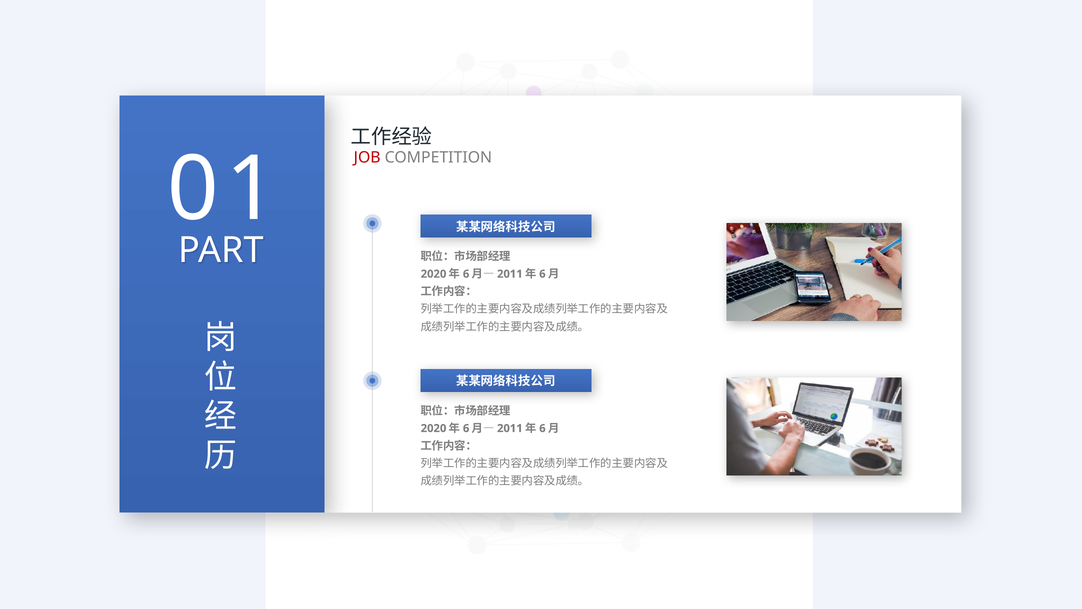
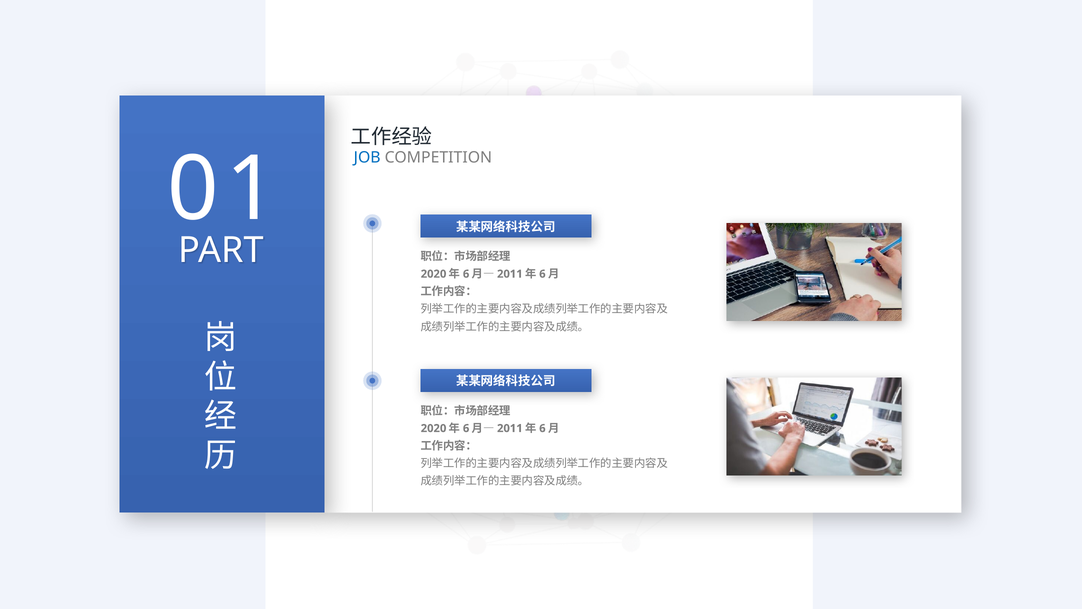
JOB colour: red -> blue (367, 158)
